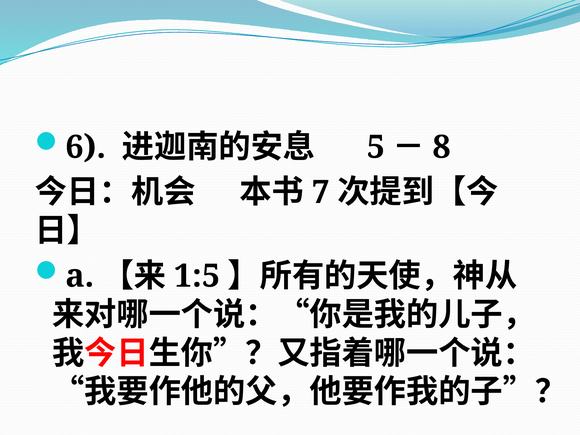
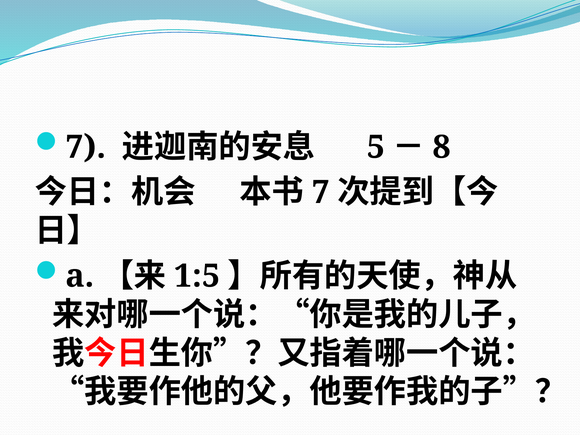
6: 6 -> 7 (86, 147)
